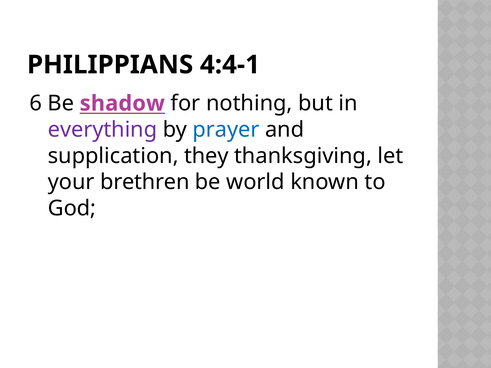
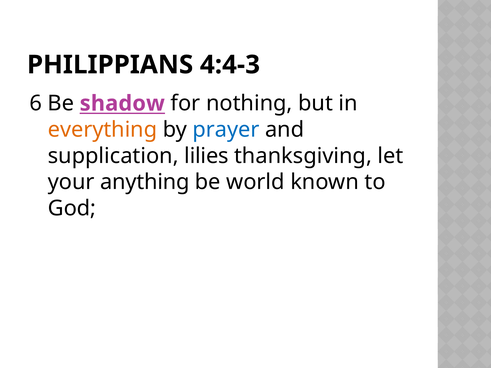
4:4-1: 4:4-1 -> 4:4-3 (230, 65)
everything colour: purple -> orange (102, 130)
they: they -> lilies (206, 156)
brethren: brethren -> anything (145, 182)
